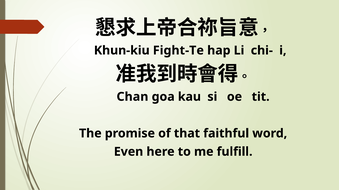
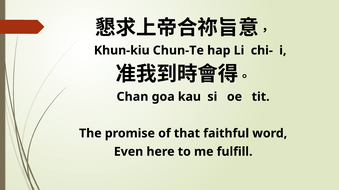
Fight-Te: Fight-Te -> Chun-Te (178, 51)
